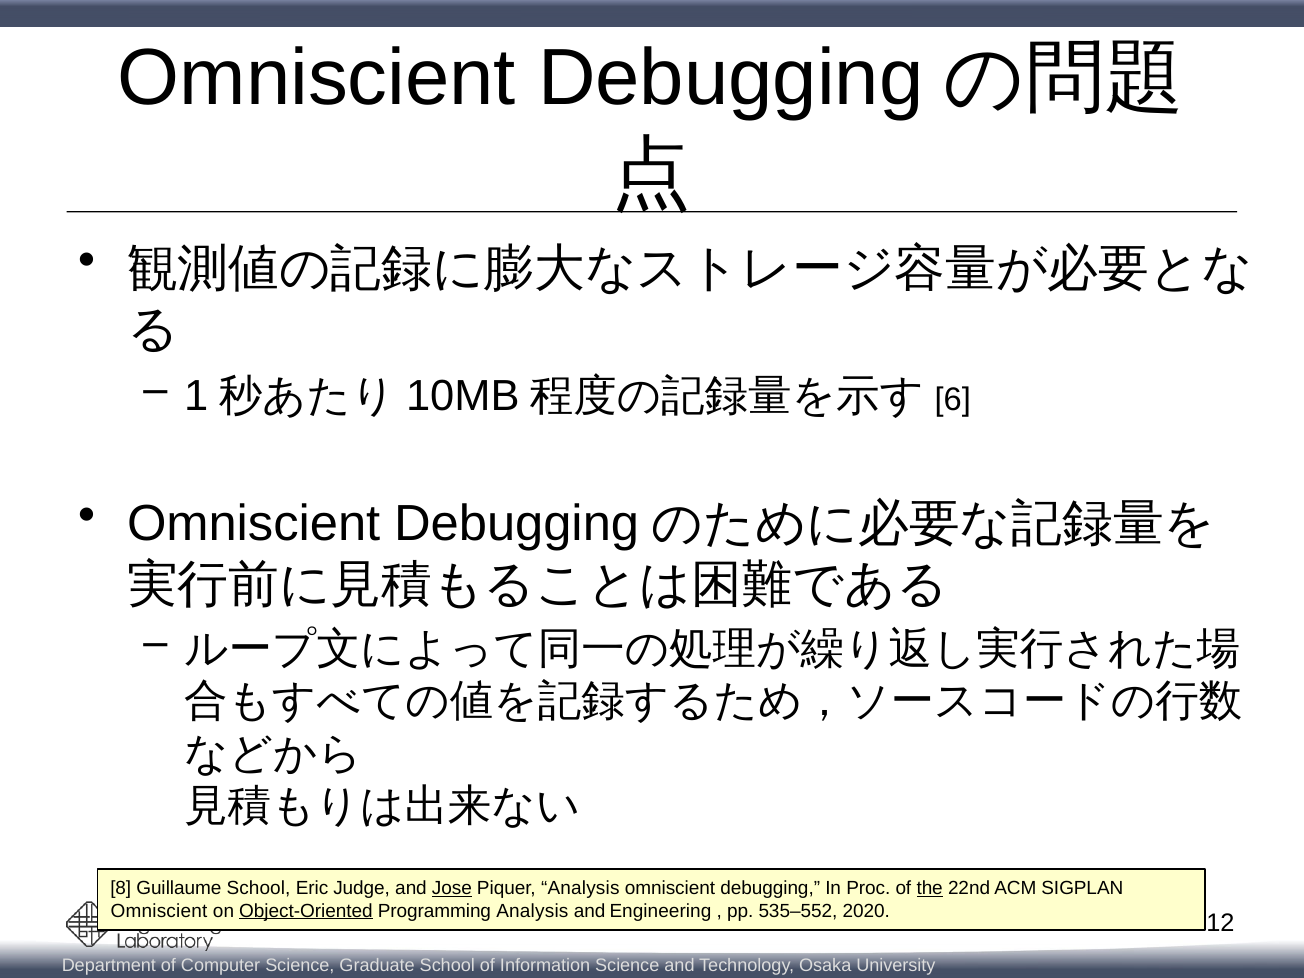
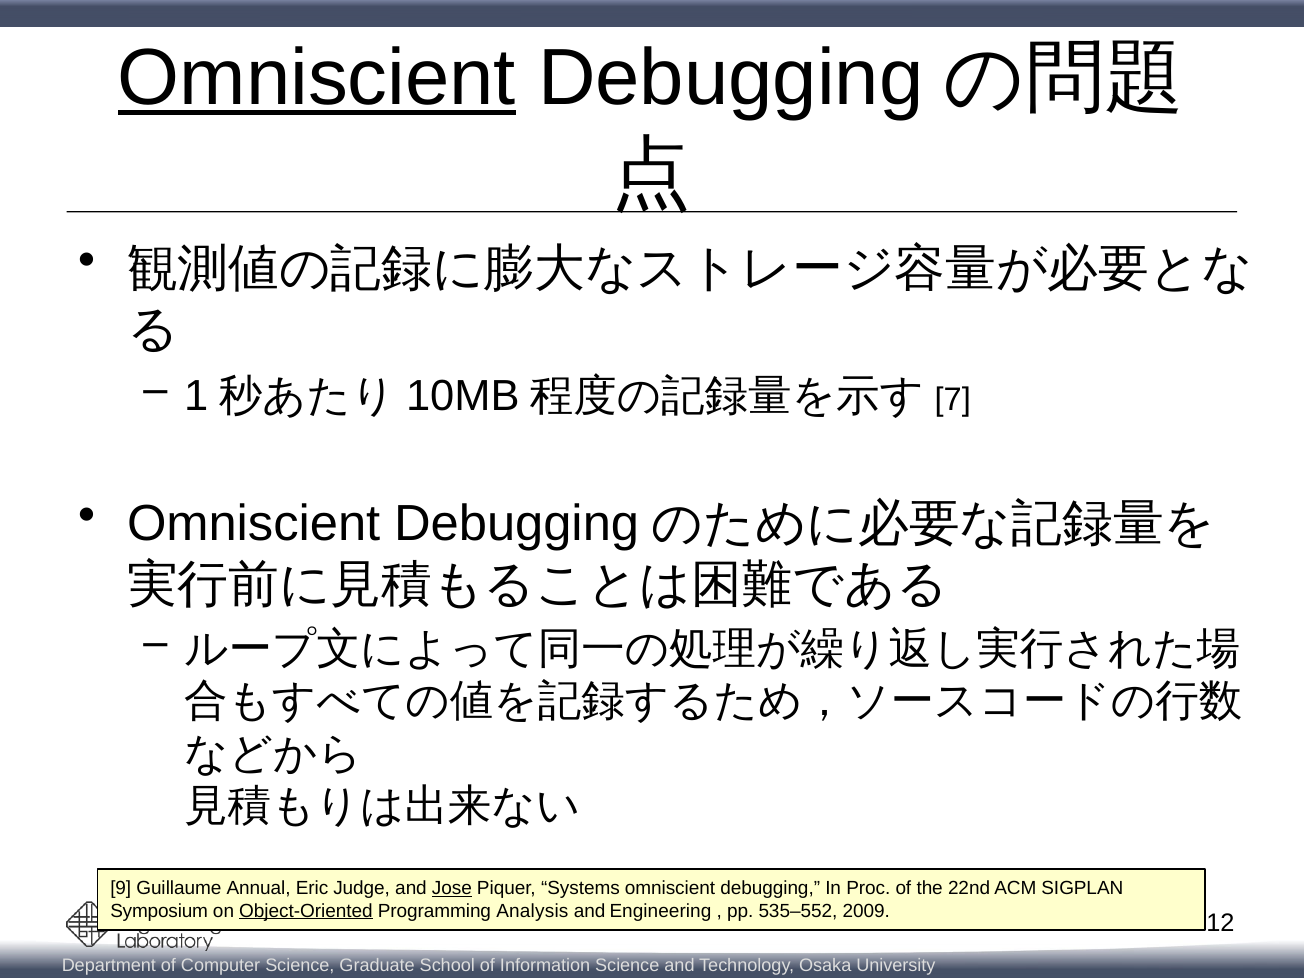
Omniscient underline: none -> present (317, 78)
6: 6 -> 7 (953, 399)
8: 8 -> 9 (121, 888)
Guillaume School: School -> Annual (259, 888)
Piquer Analysis: Analysis -> Systems (580, 888)
the underline: present -> none (930, 888)
Omniscient: Omniscient -> Symposium (159, 911)
2020: 2020 -> 2009 (866, 911)
